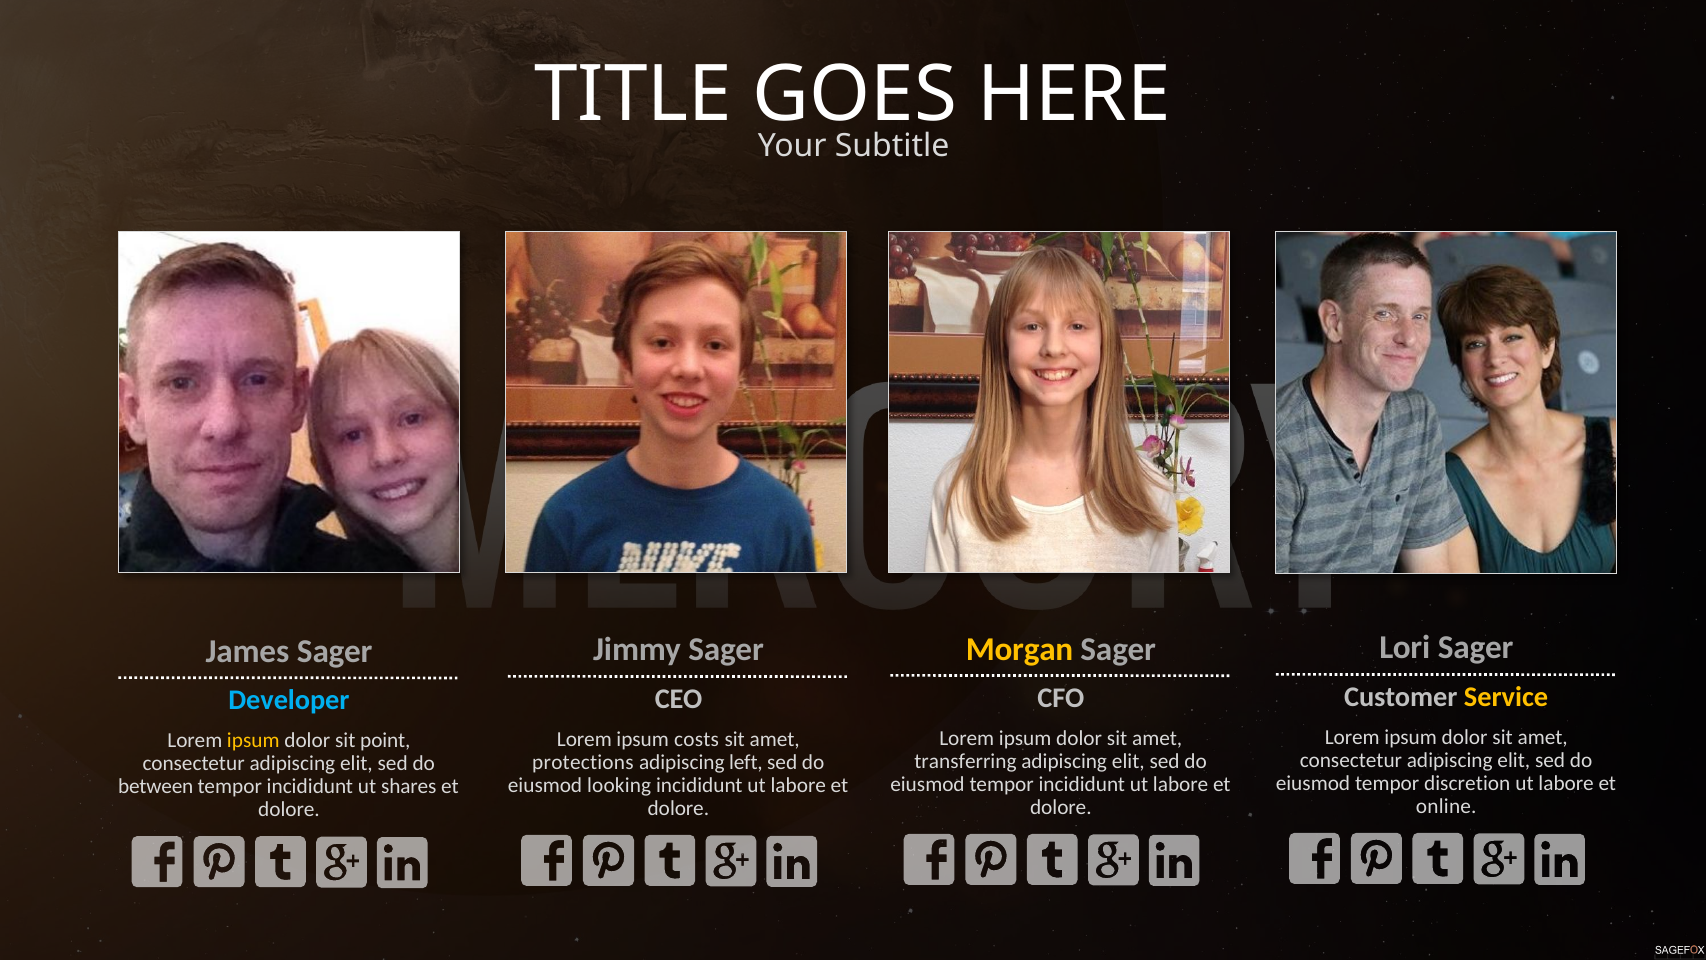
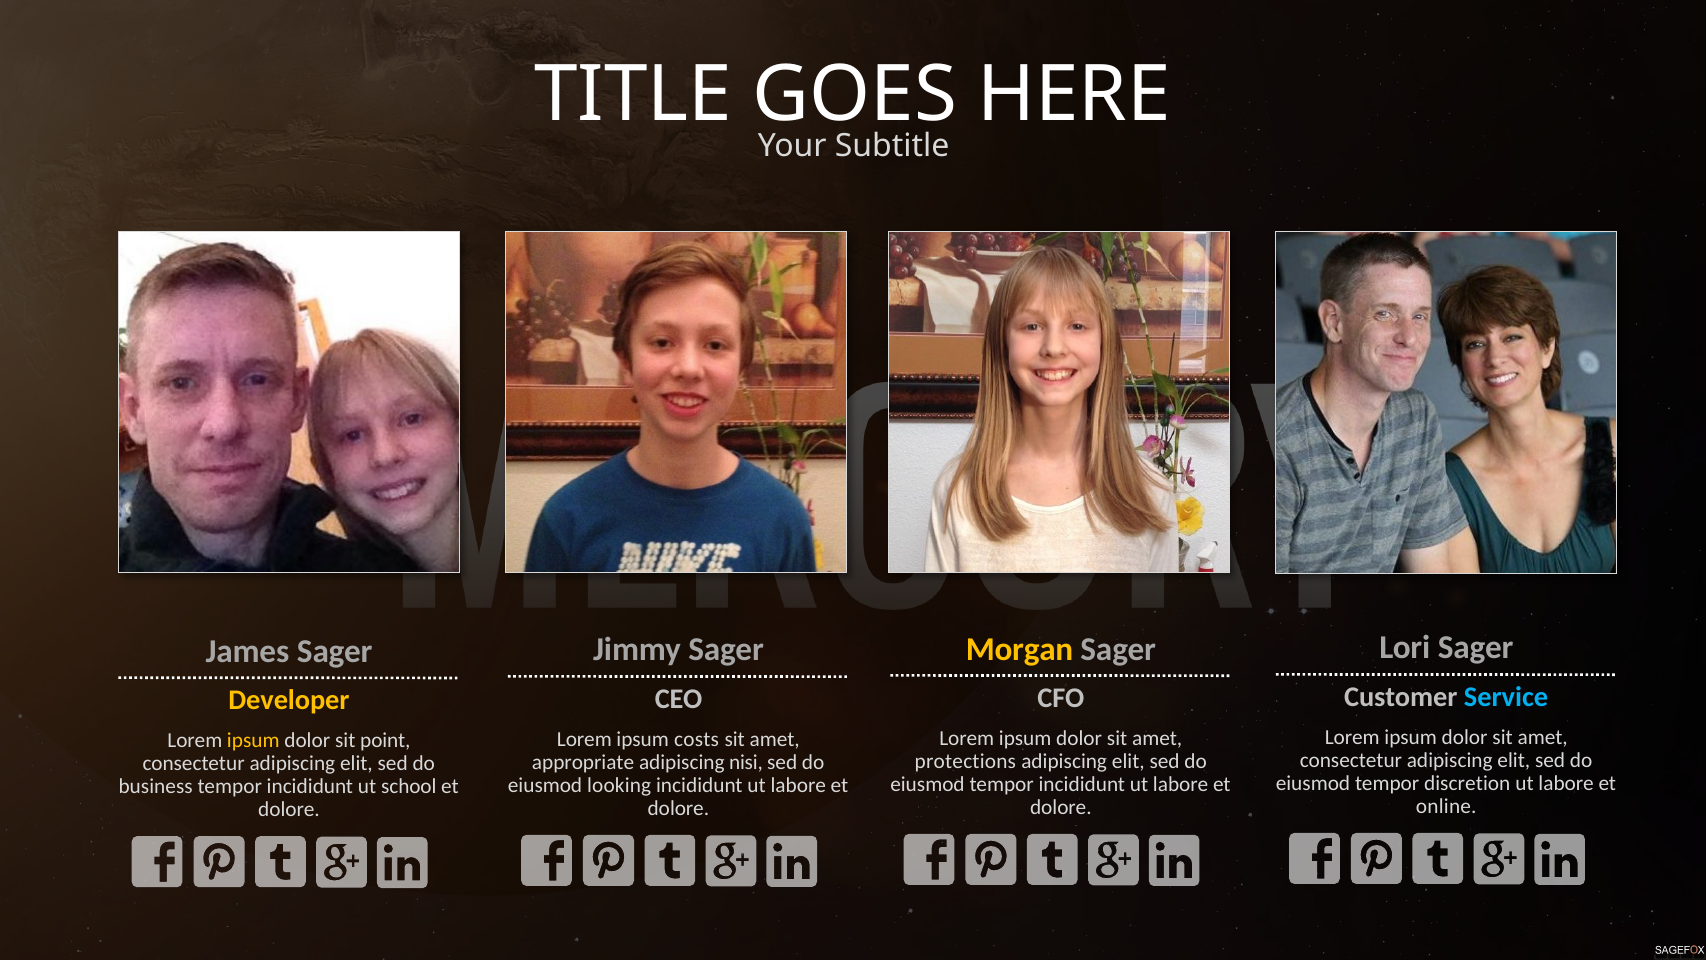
Service colour: yellow -> light blue (1506, 697)
Developer colour: light blue -> yellow (289, 700)
transferring: transferring -> protections (965, 761)
protections: protections -> appropriate (583, 762)
left: left -> nisi (746, 762)
between: between -> business (156, 786)
shares: shares -> school (409, 786)
